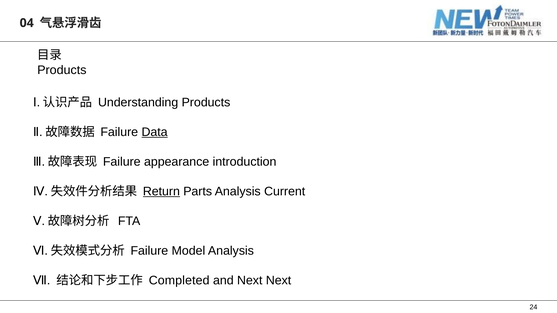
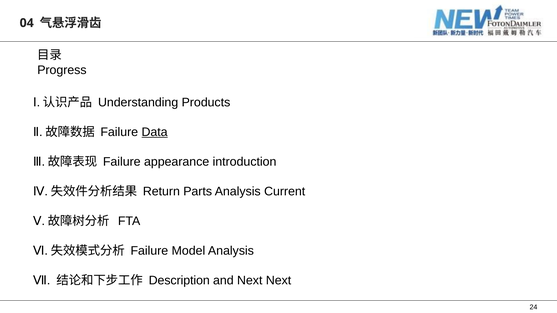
Products: Products -> Progress (62, 70)
Return underline: present -> none (161, 192)
Completed: Completed -> Description (179, 281)
